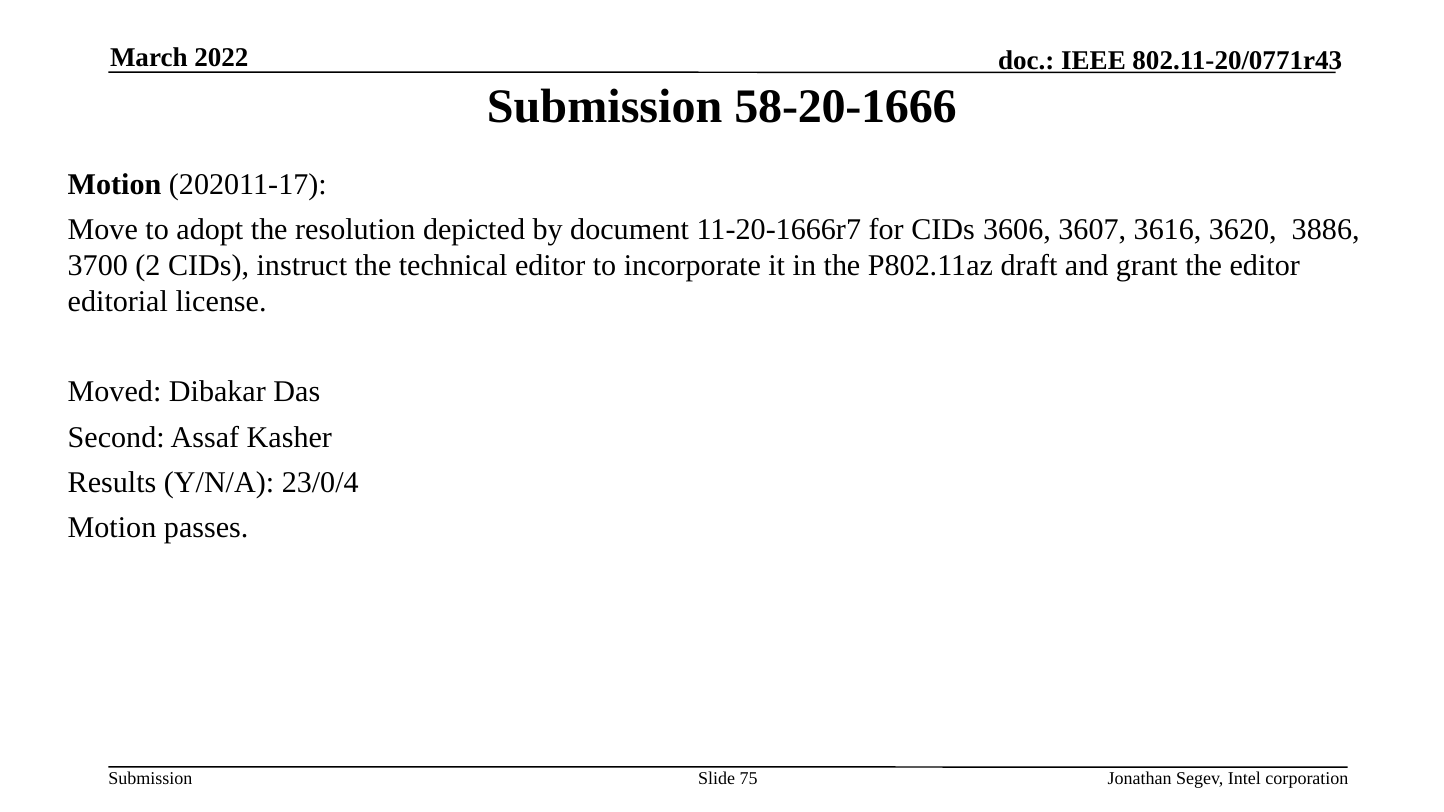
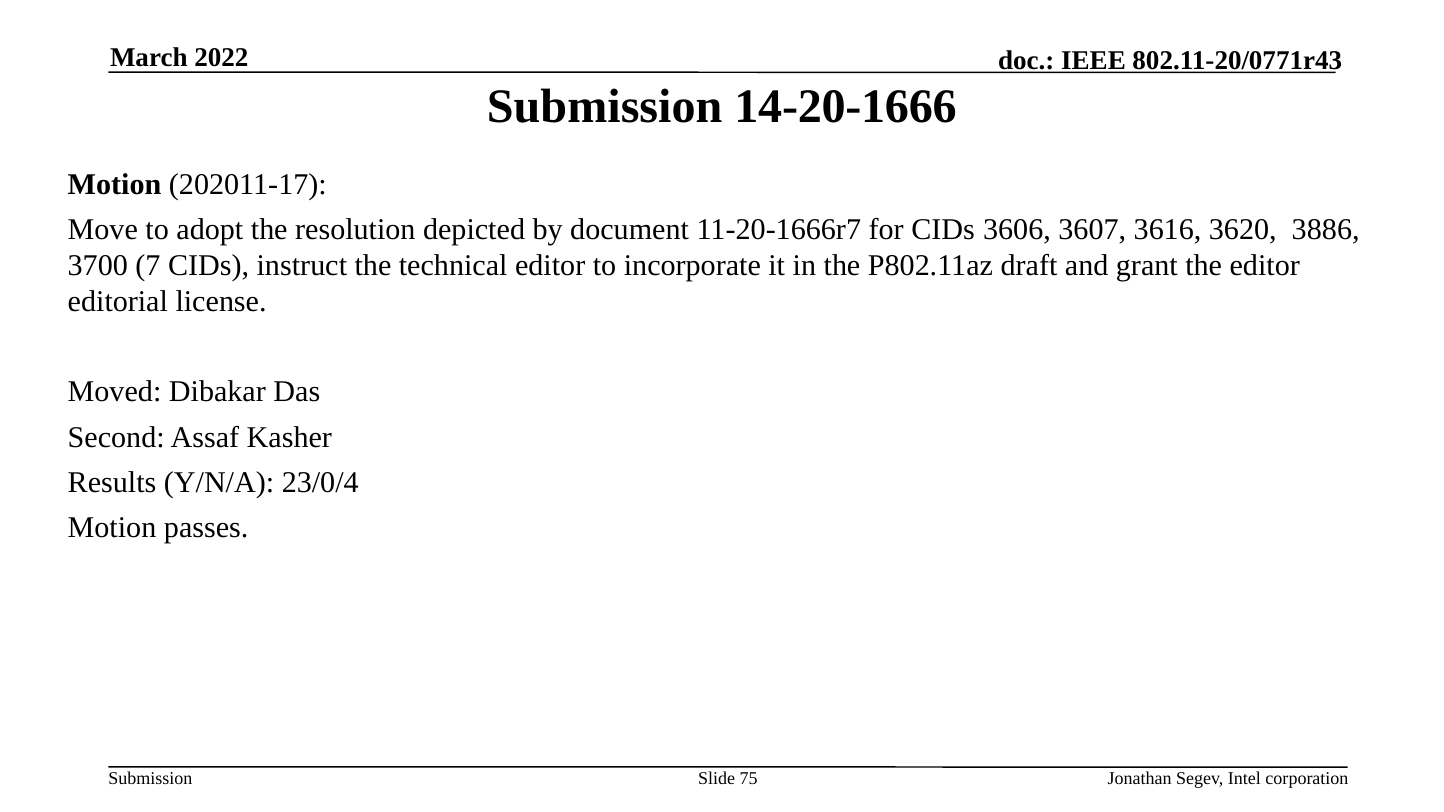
58-20-1666: 58-20-1666 -> 14-20-1666 (846, 106)
2: 2 -> 7 (148, 266)
